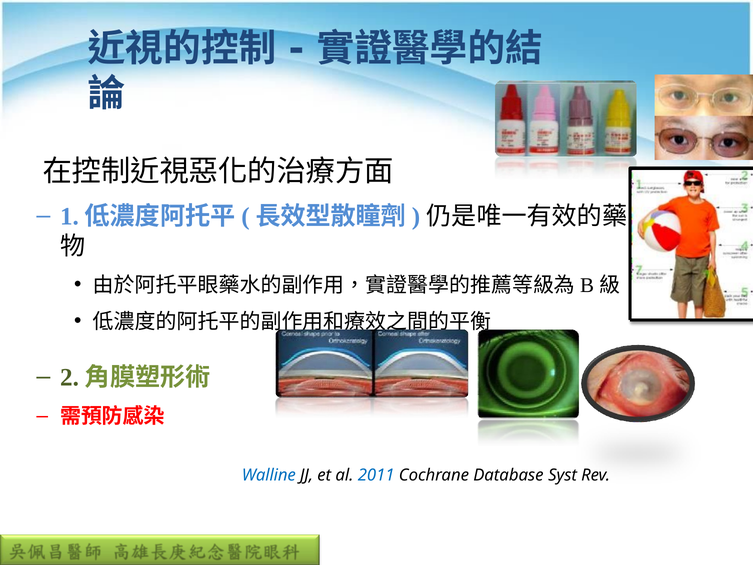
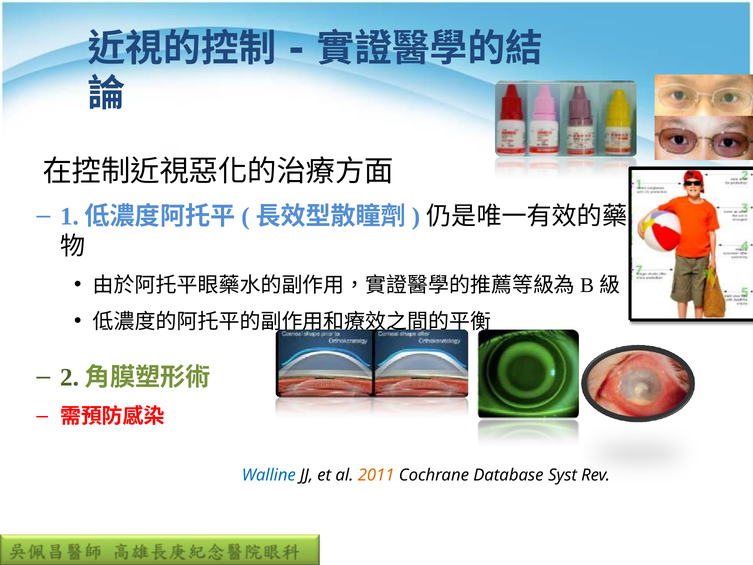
2011 colour: blue -> orange (376, 475)
